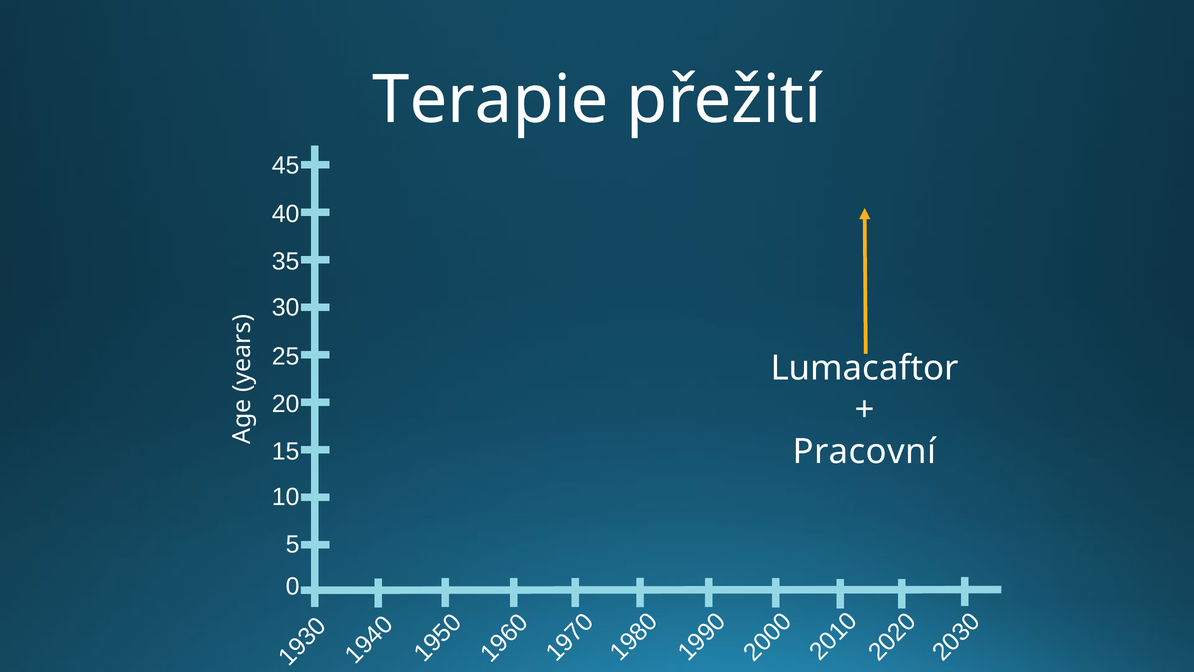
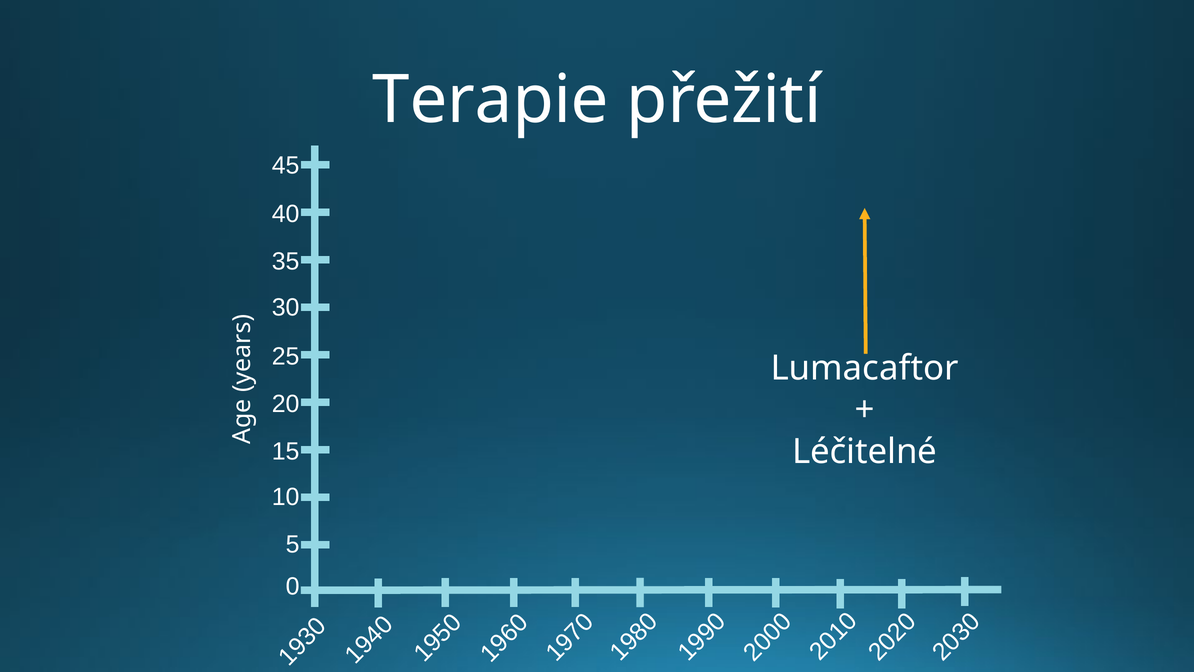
Pracovní: Pracovní -> Léčitelné (865, 452)
